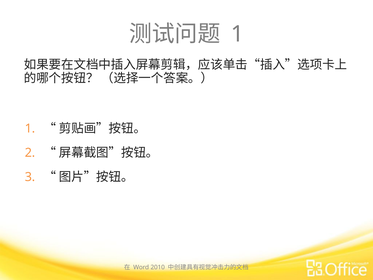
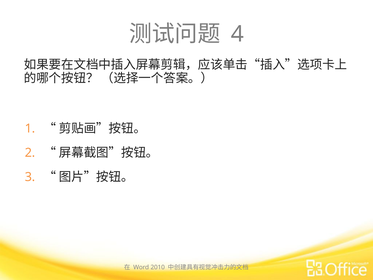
1: 1 -> 4 (237, 34)
